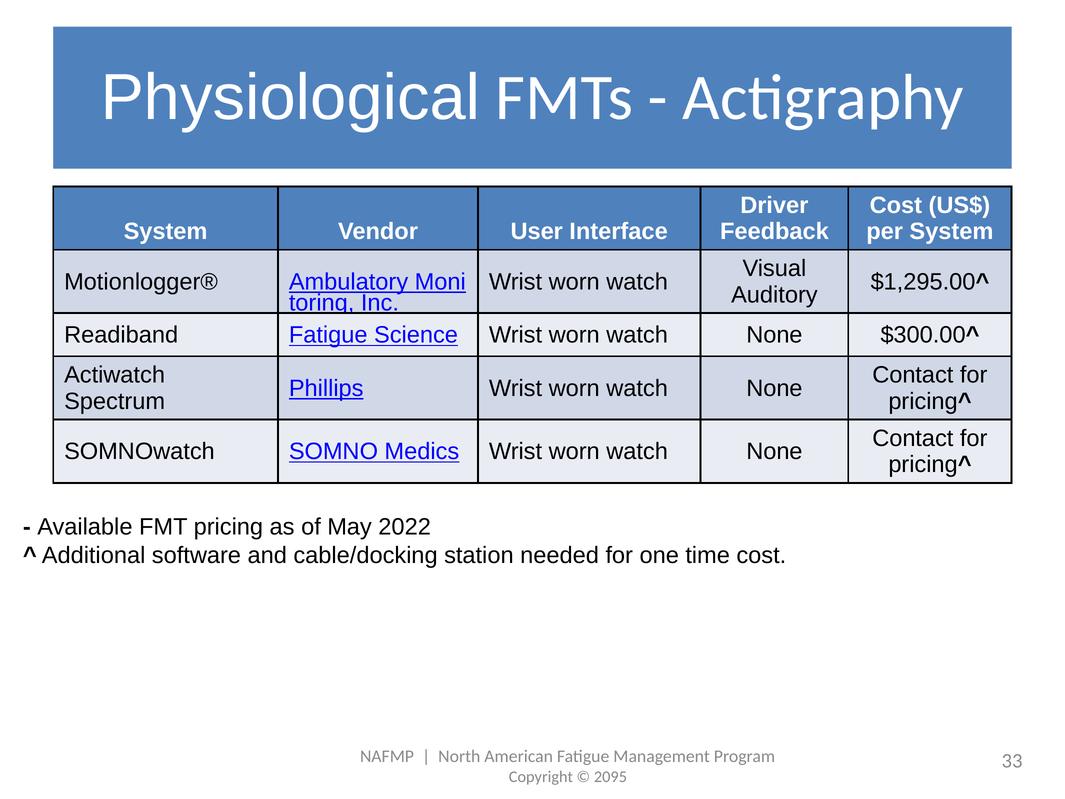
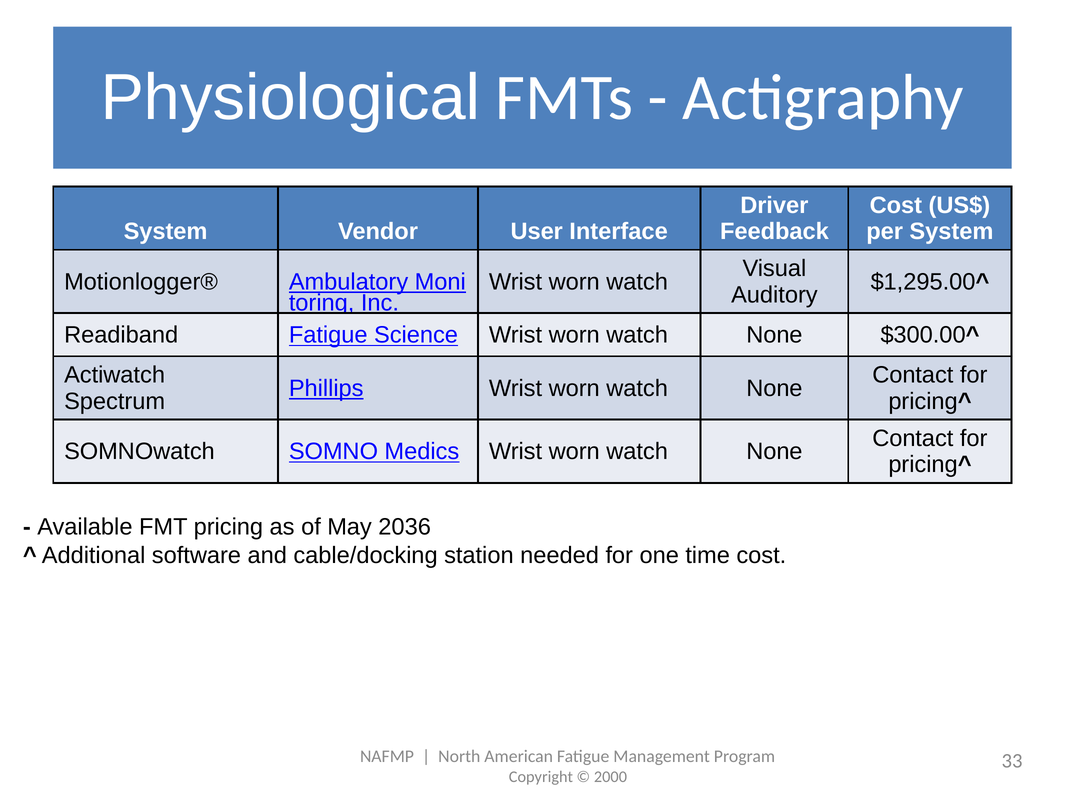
2022: 2022 -> 2036 (405, 527)
2095: 2095 -> 2000 (610, 777)
